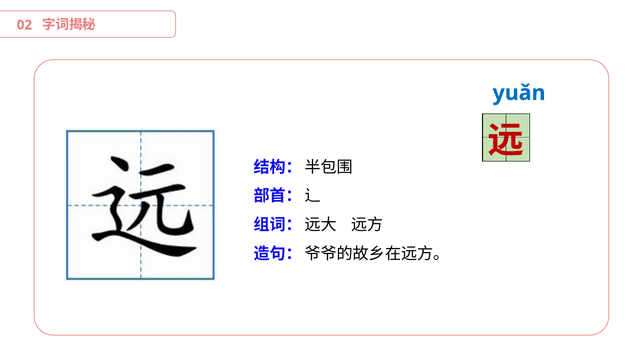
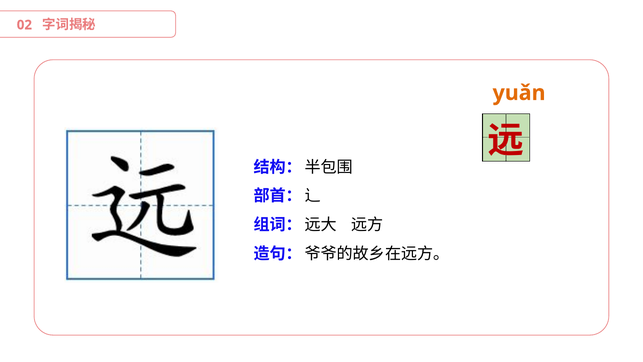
yuǎn colour: blue -> orange (519, 93)
